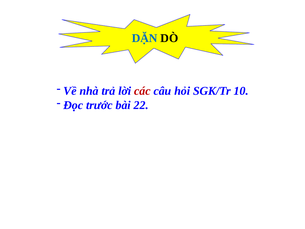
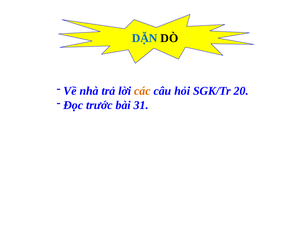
các colour: red -> orange (142, 91)
10: 10 -> 20 (241, 91)
22: 22 -> 31 (141, 105)
